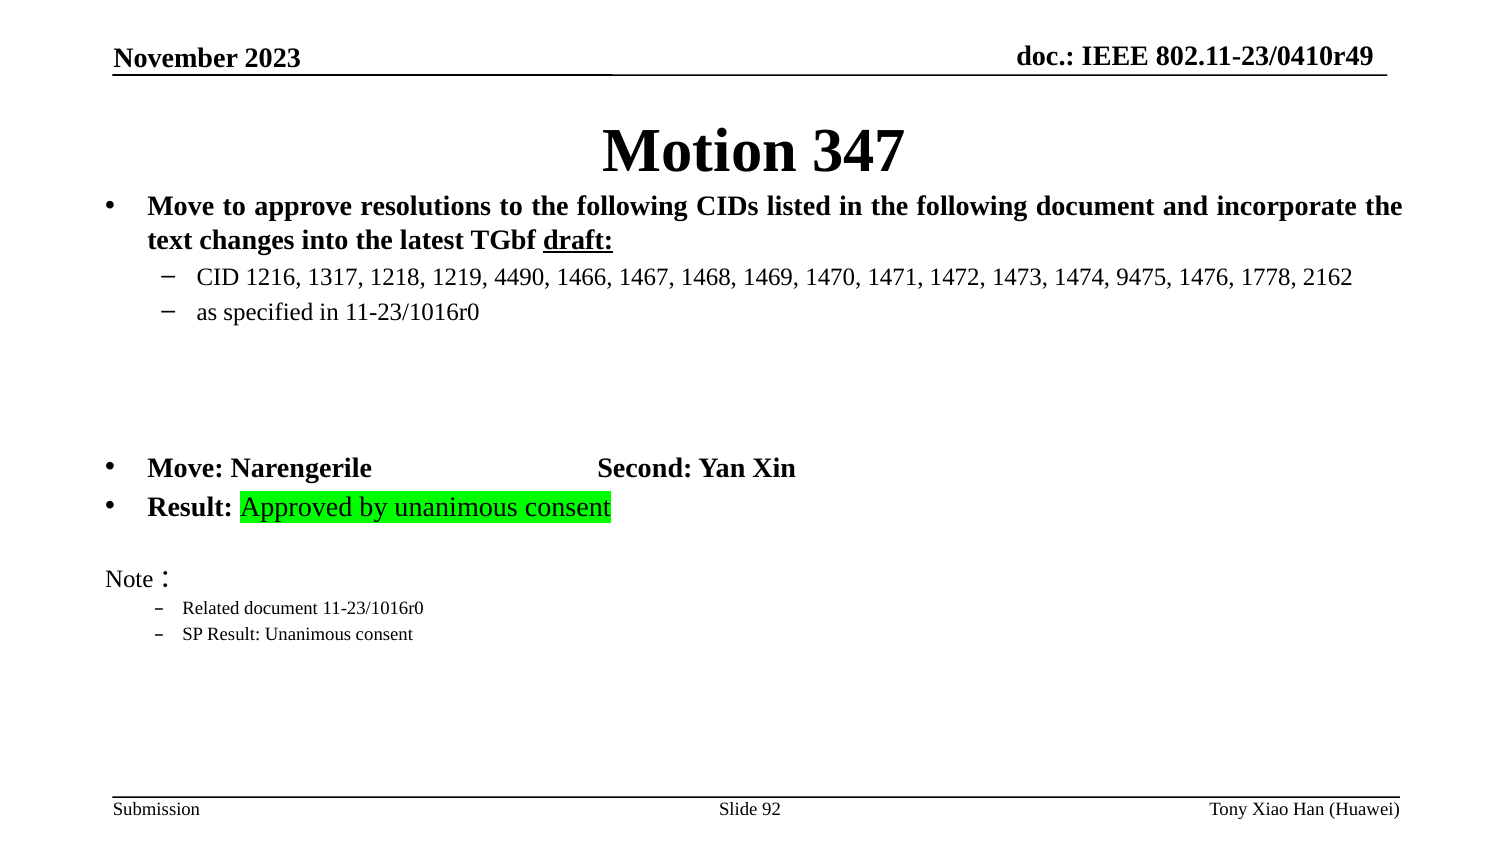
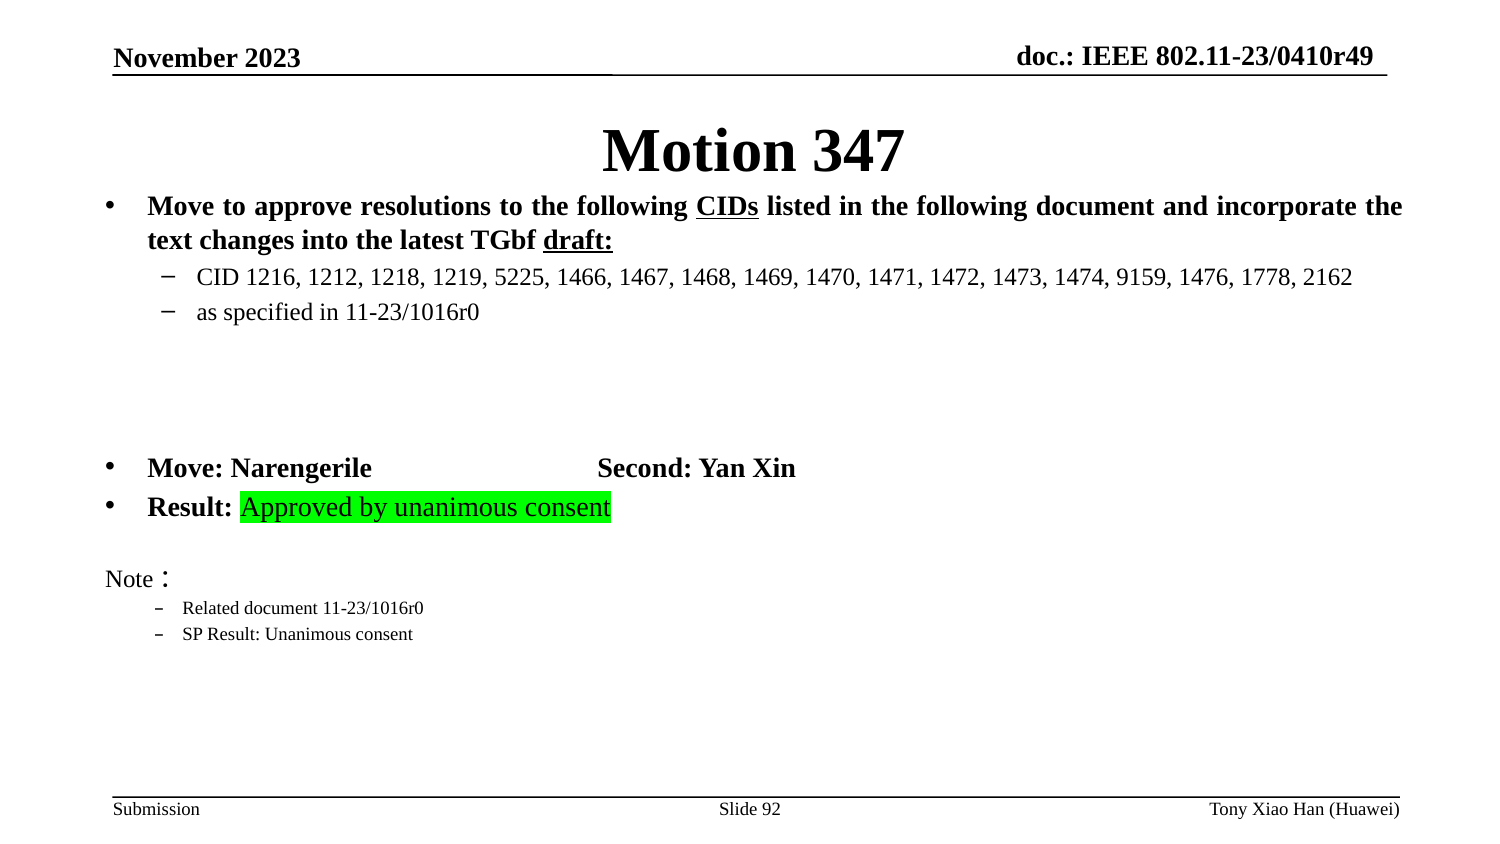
CIDs underline: none -> present (727, 206)
1317: 1317 -> 1212 (336, 277)
4490: 4490 -> 5225 (522, 277)
9475: 9475 -> 9159 (1144, 277)
